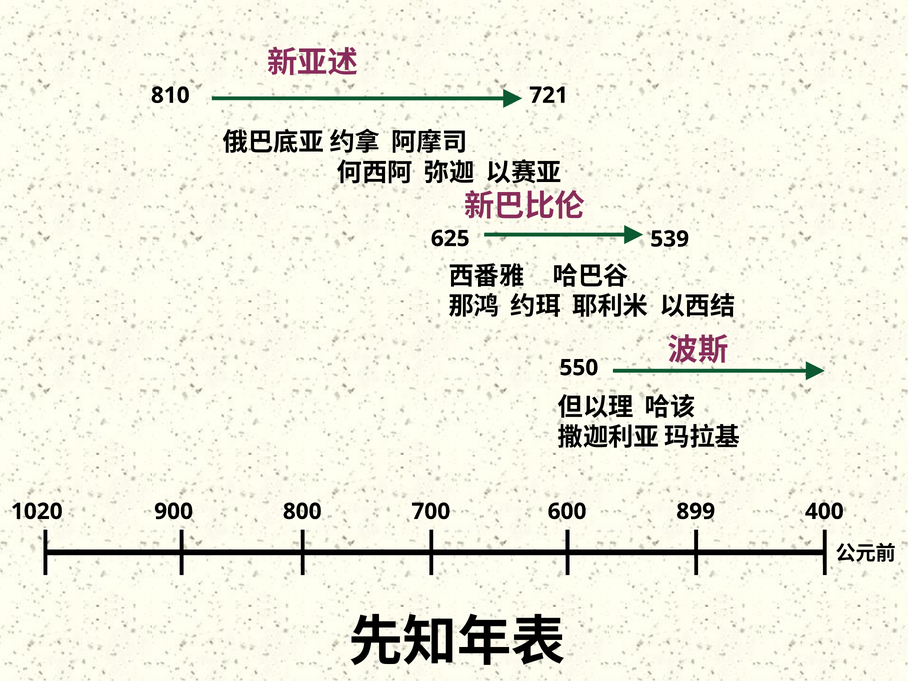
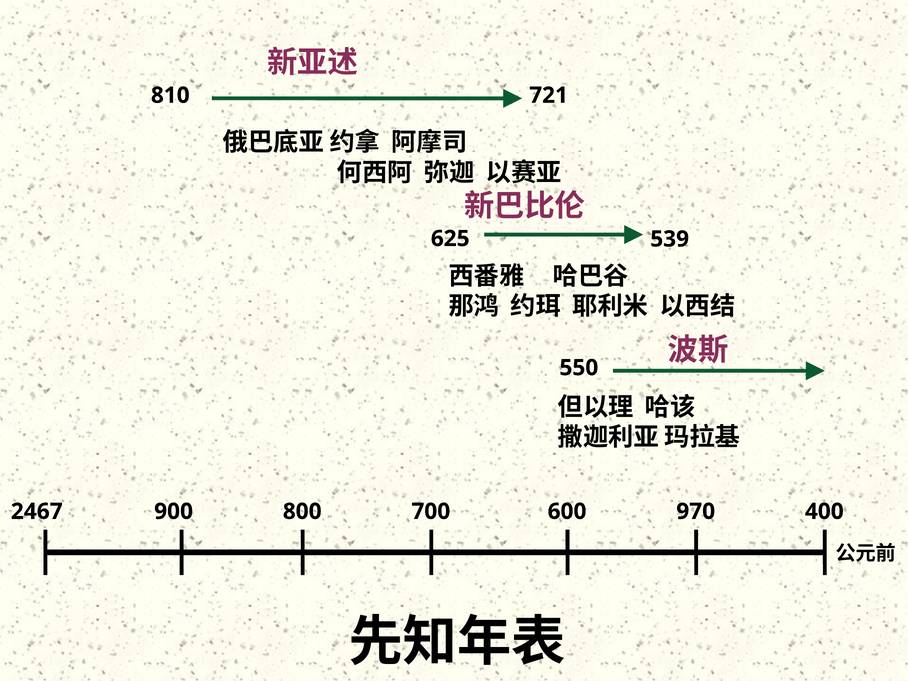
1020: 1020 -> 2467 (37, 511)
899: 899 -> 970 (696, 511)
